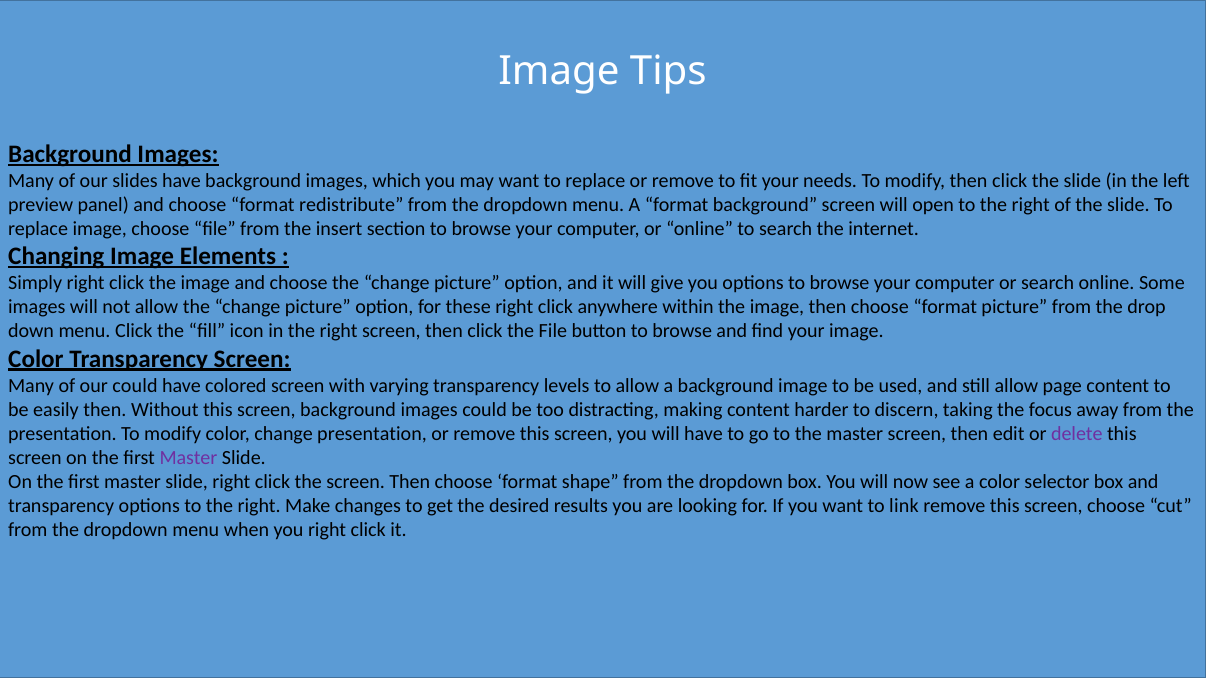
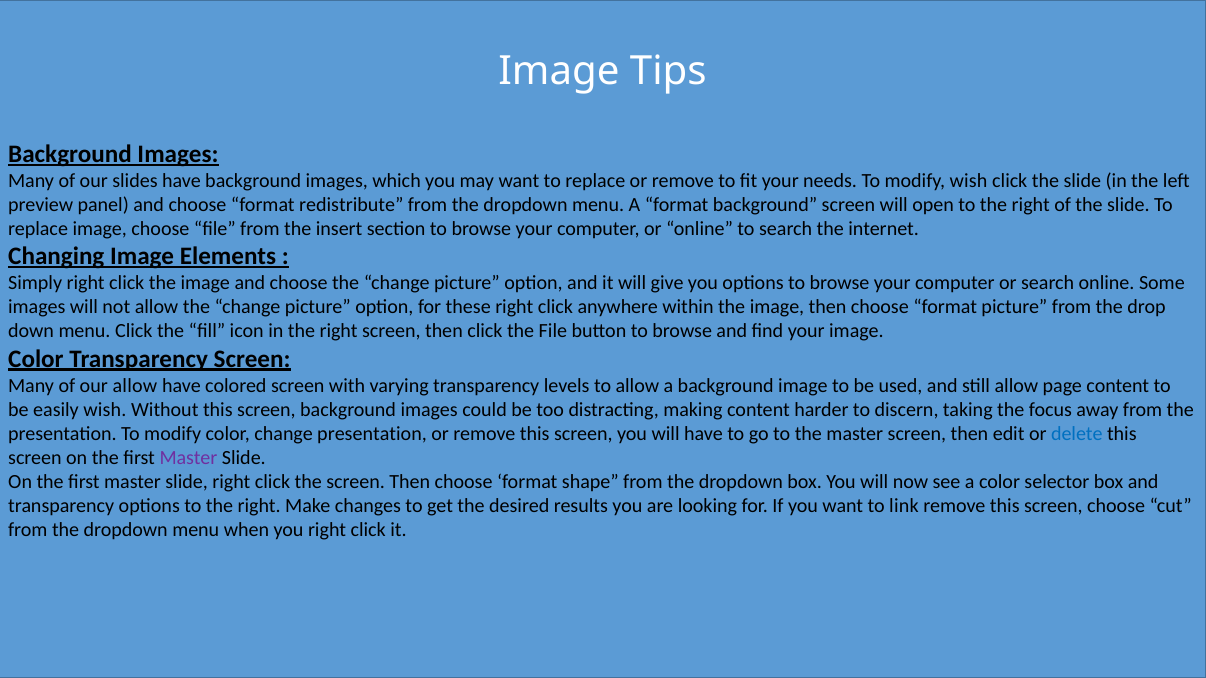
modify then: then -> wish (969, 181)
our could: could -> allow (135, 386)
easily then: then -> wish (105, 410)
delete colour: purple -> blue (1077, 434)
